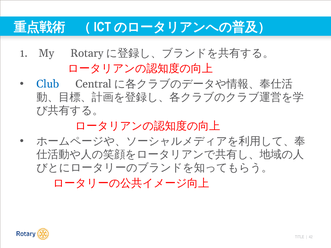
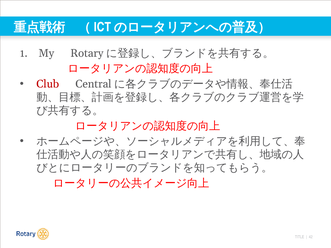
Club colour: blue -> red (48, 84)
